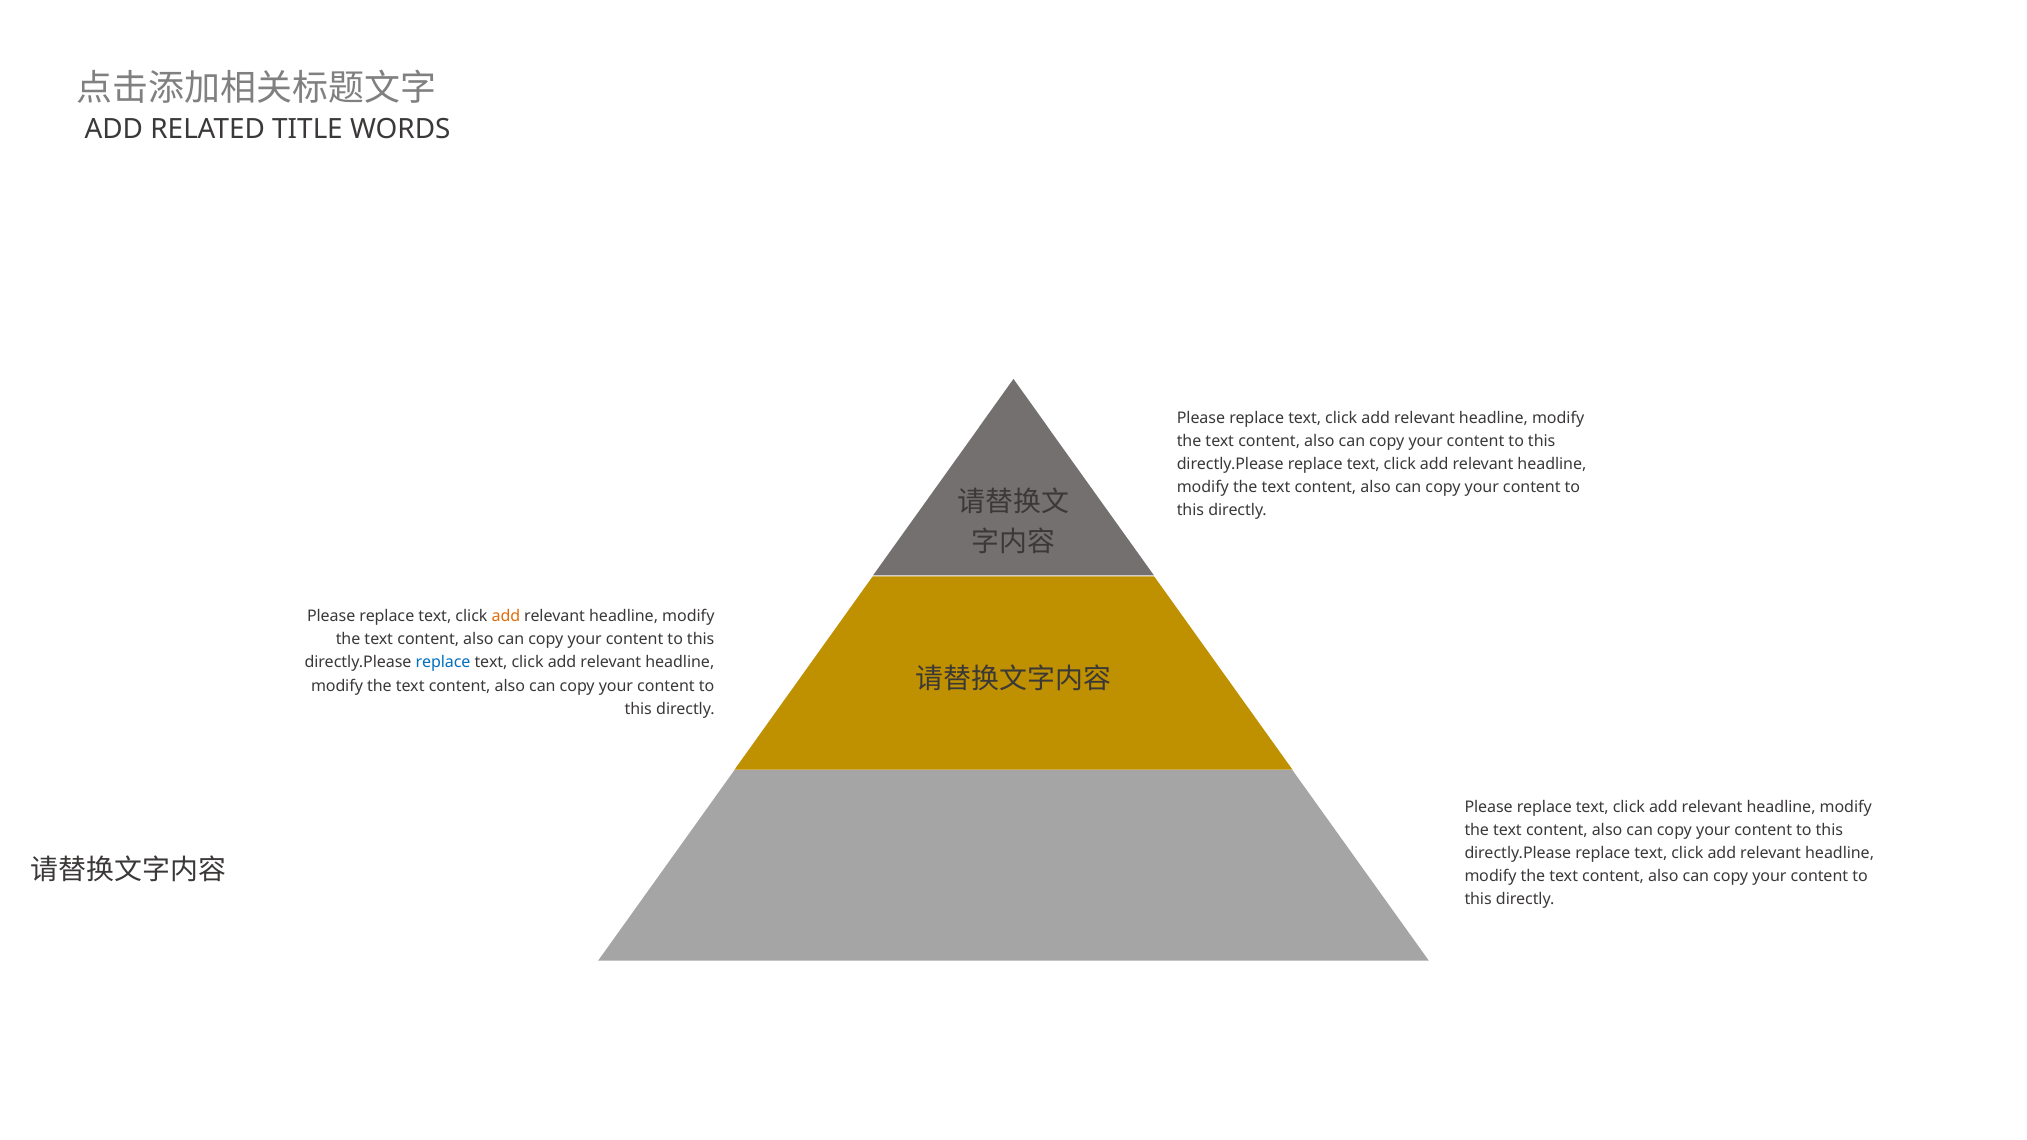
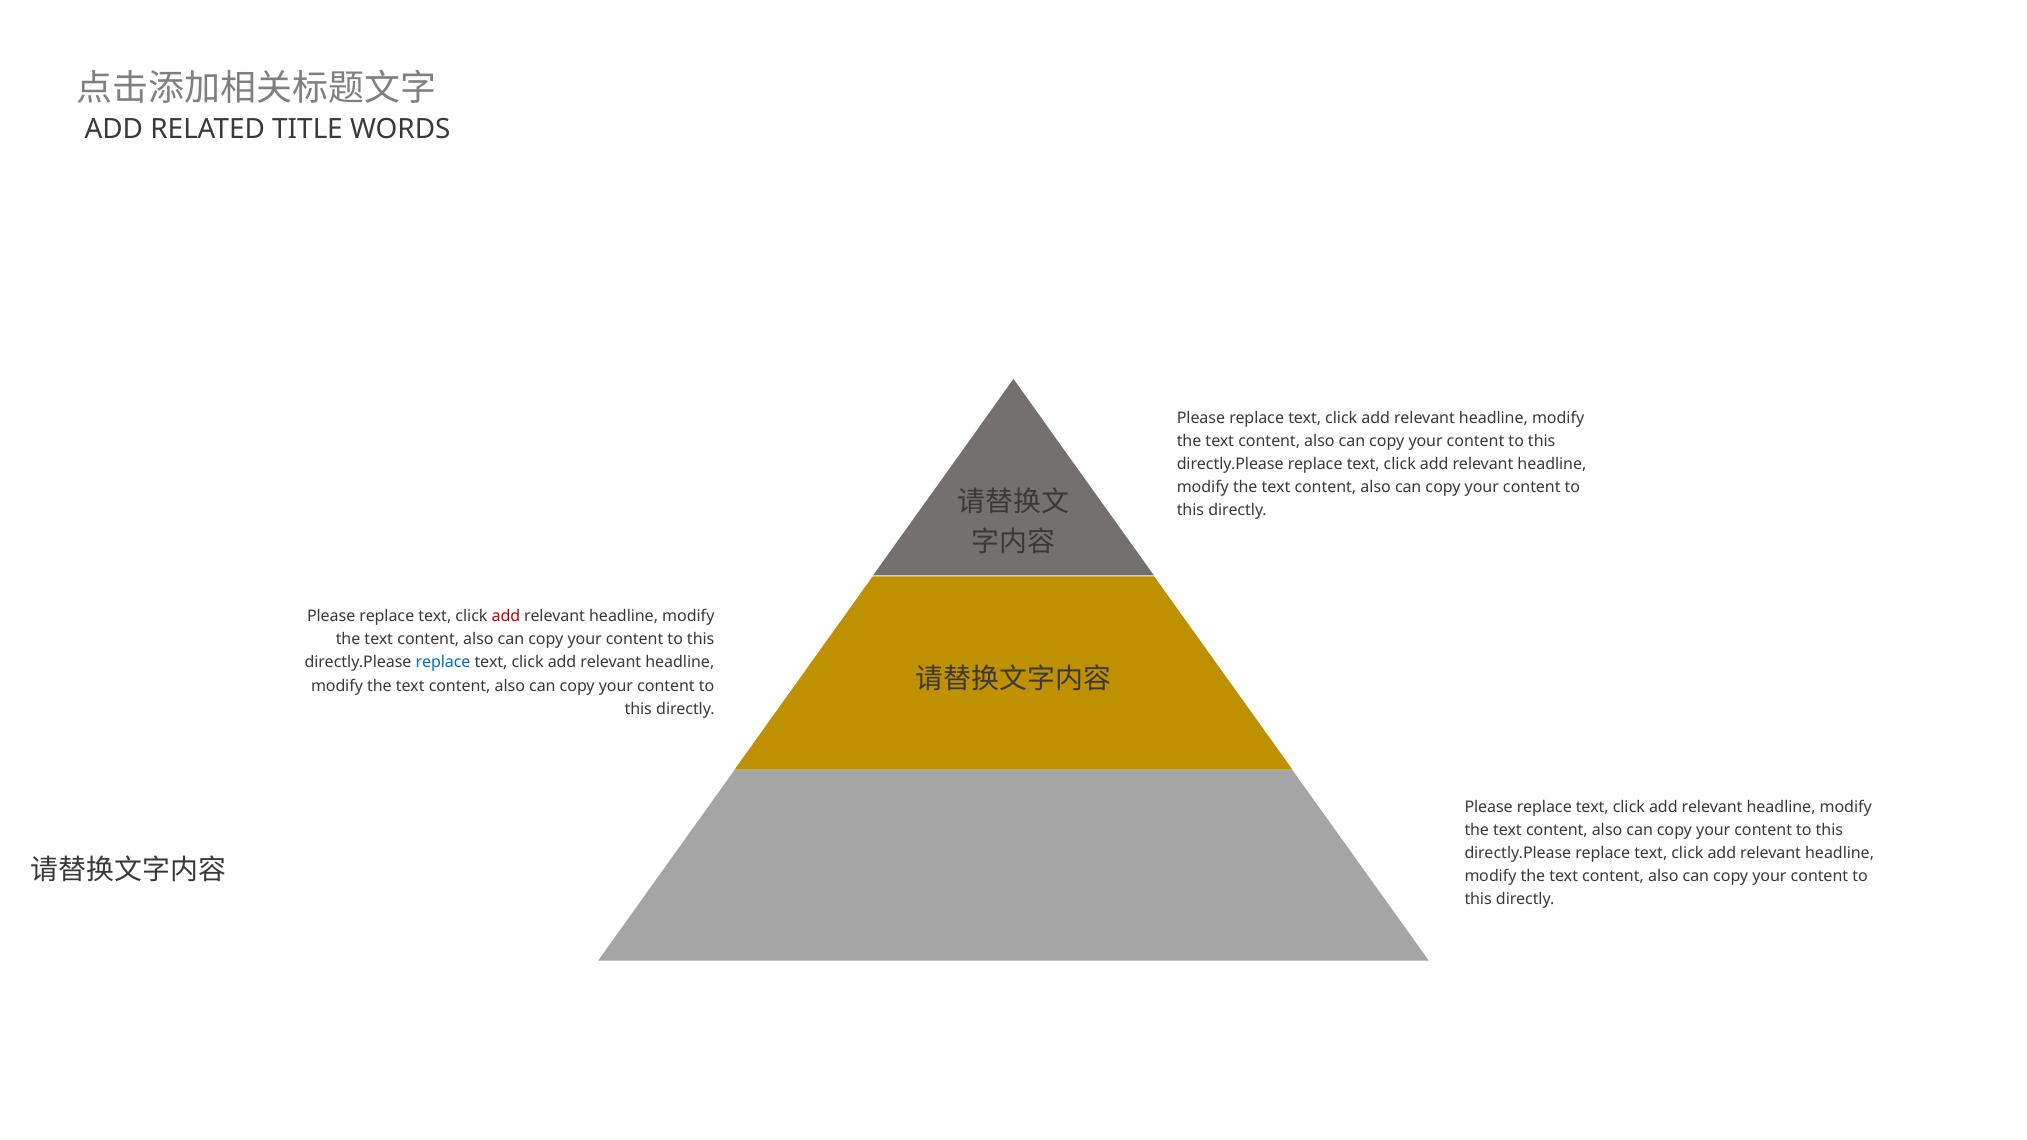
add colour: orange -> red (506, 617)
